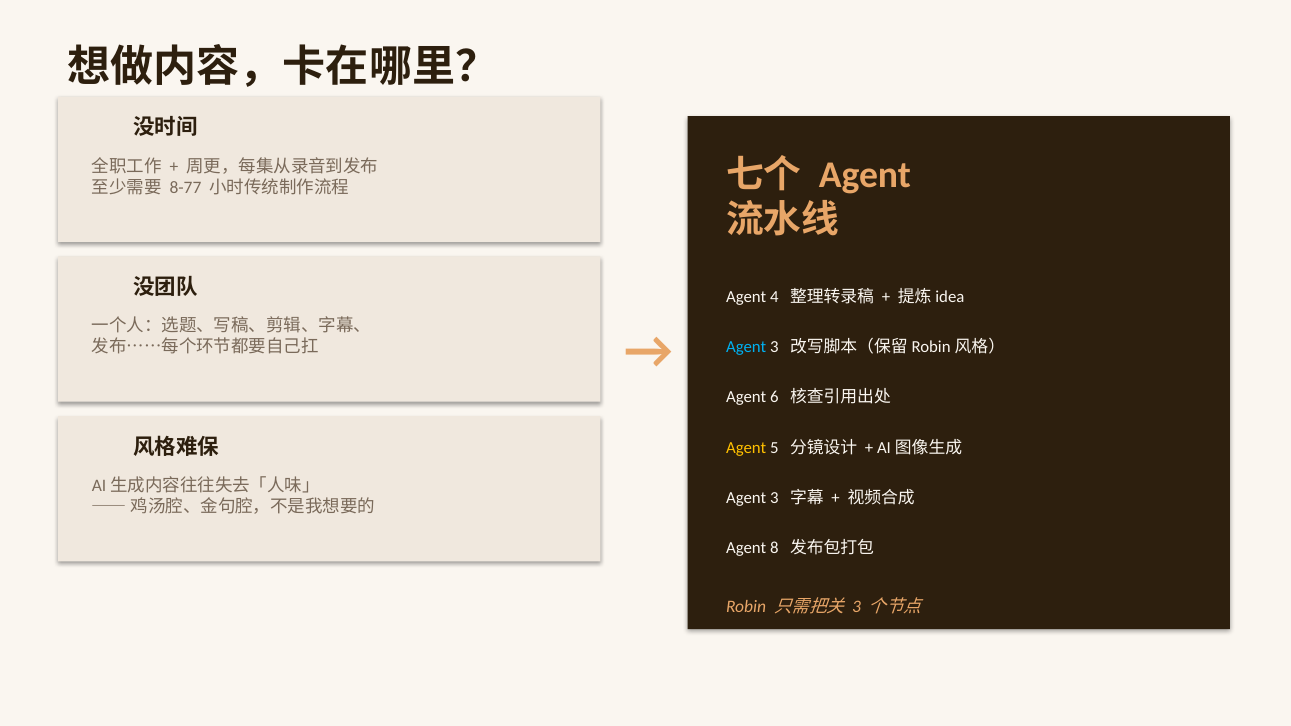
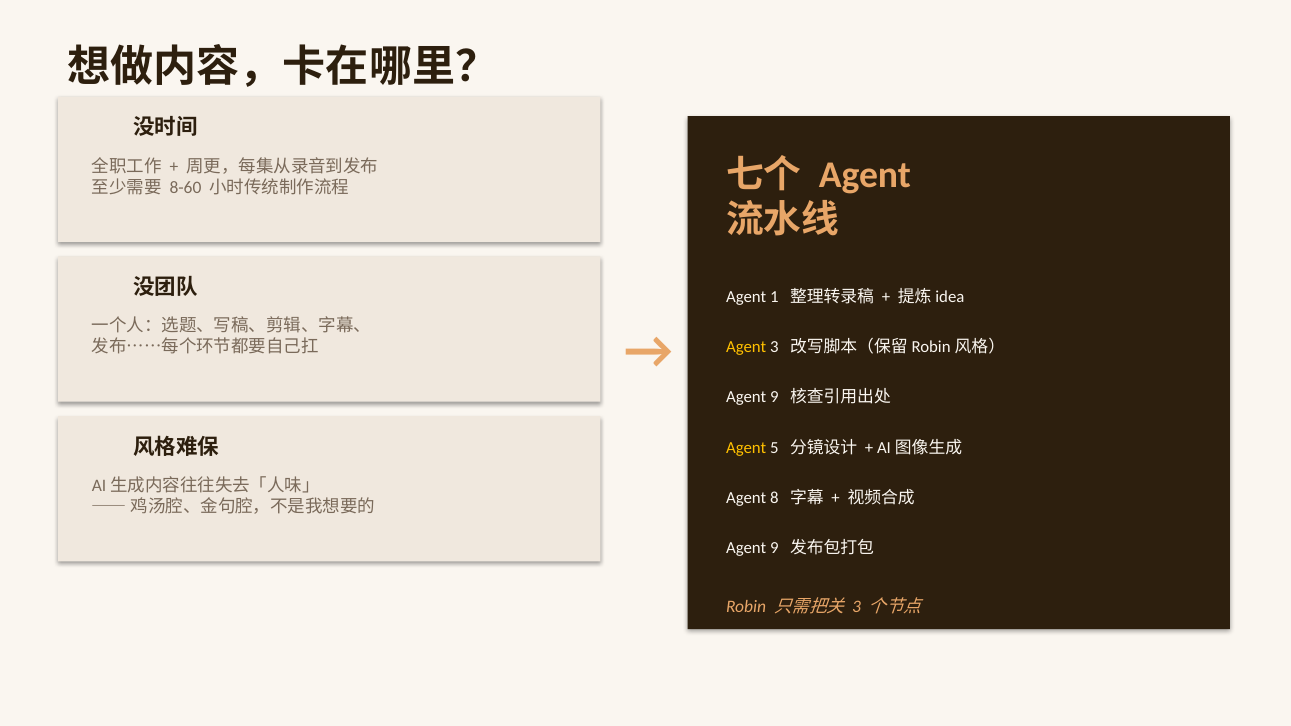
8-77: 8-77 -> 8-60 (186, 188)
4: 4 -> 1 (774, 297)
Agent colour: light blue -> yellow (746, 347)
6: 6 -> 9 (774, 398)
3: 3 -> 8 (774, 498)
8: 8 -> 9 (774, 549)
